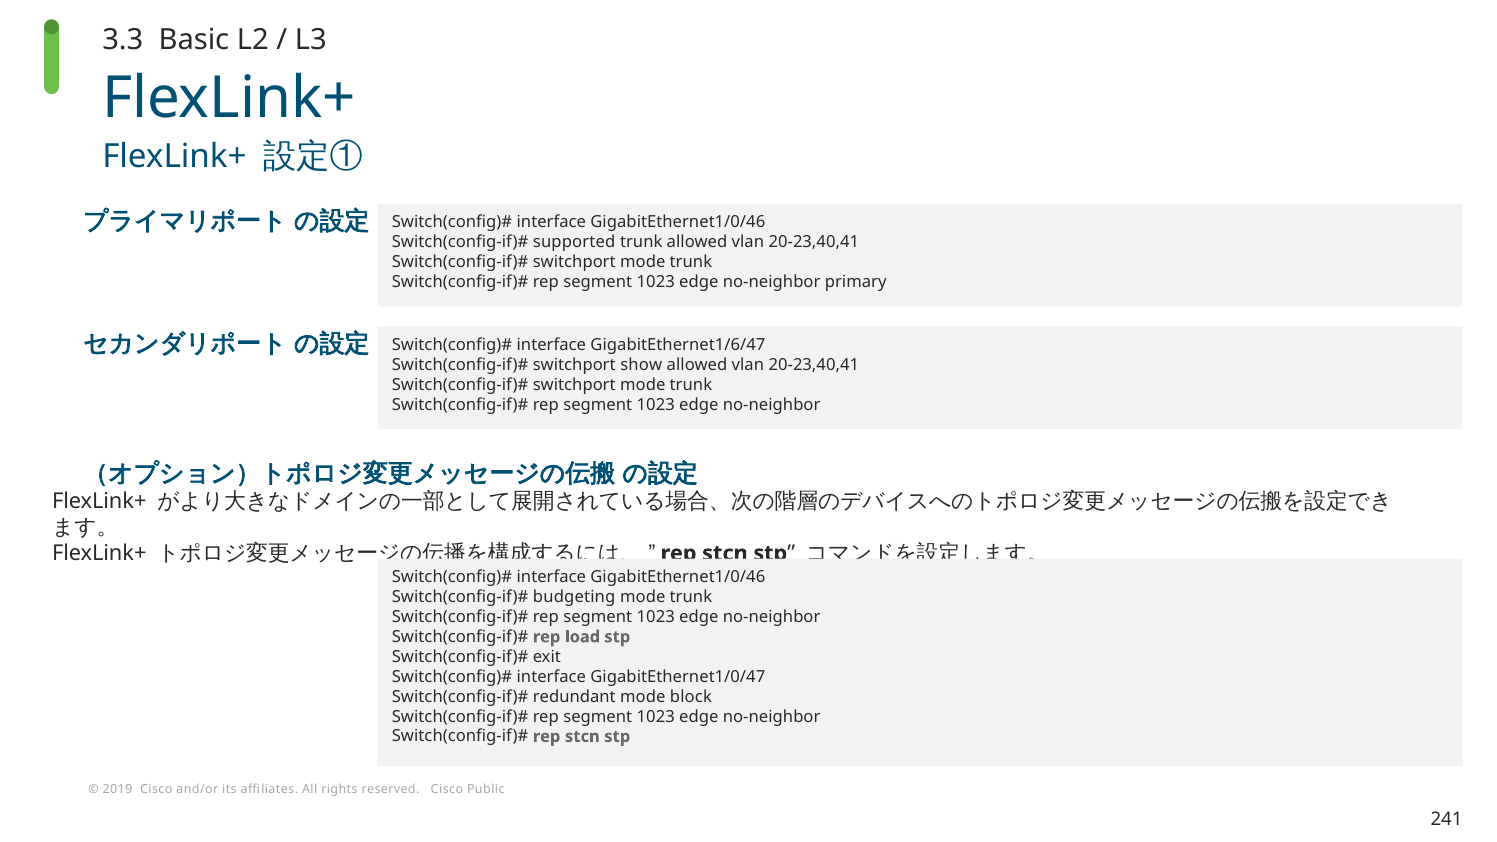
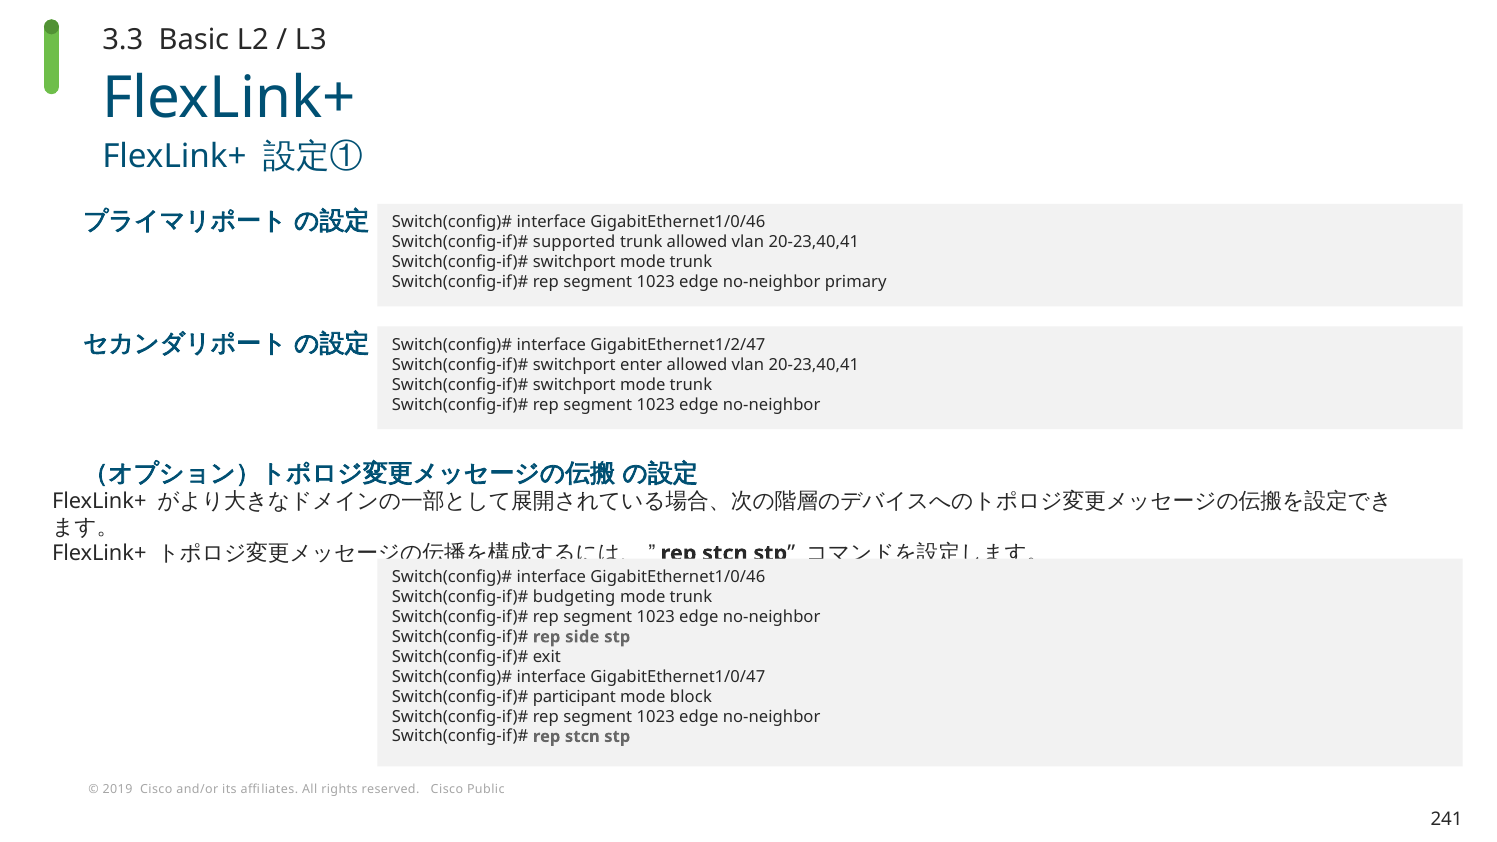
GigabitEthernet1/6/47: GigabitEthernet1/6/47 -> GigabitEthernet1/2/47 (678, 345)
show: show -> enter (641, 365)
load: load -> side (582, 637)
redundant: redundant -> participant (574, 697)
